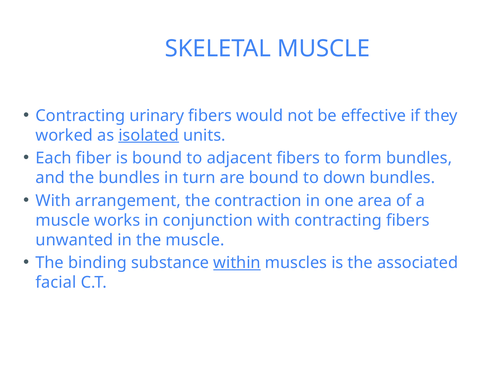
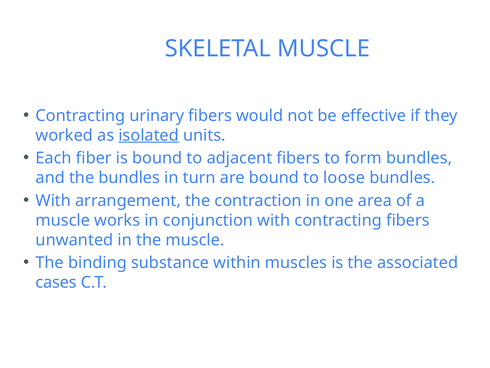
down: down -> loose (344, 178)
within underline: present -> none (237, 262)
facial: facial -> cases (56, 282)
